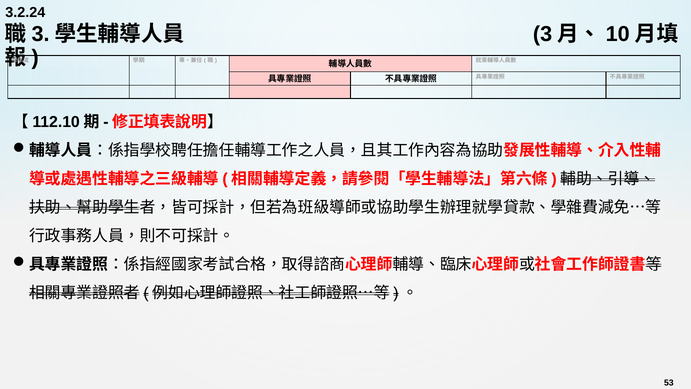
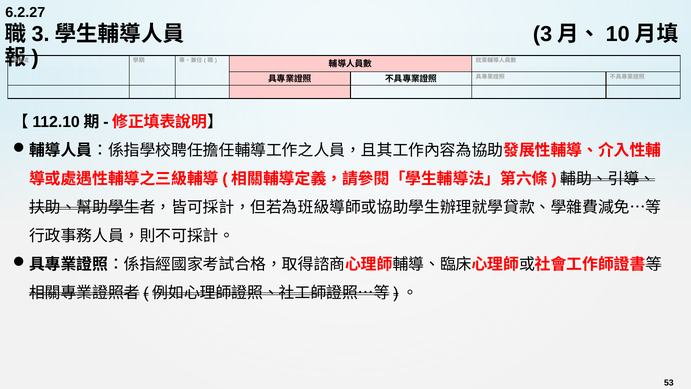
3.2.24: 3.2.24 -> 6.2.27 (25, 13)
